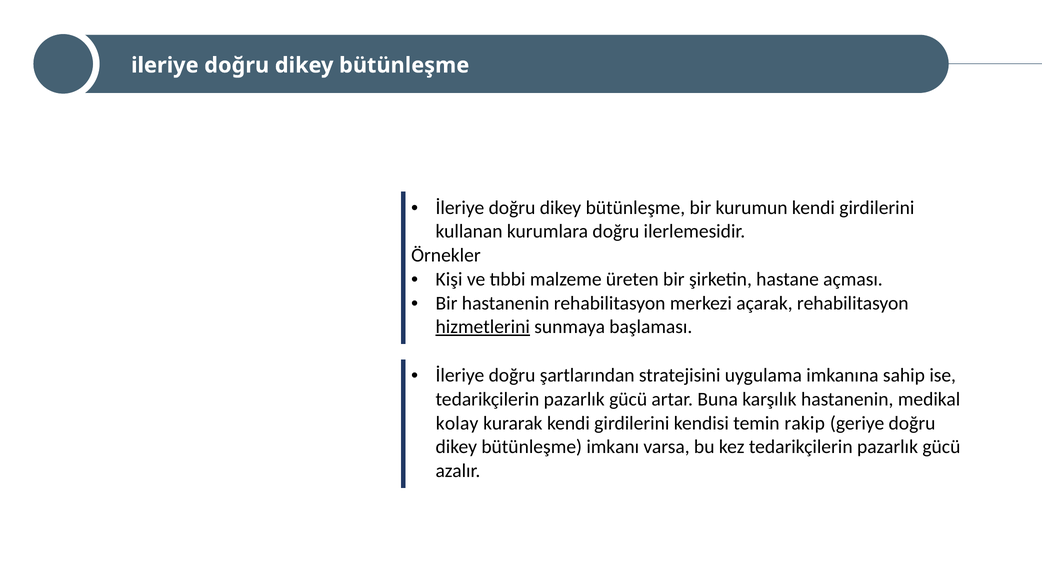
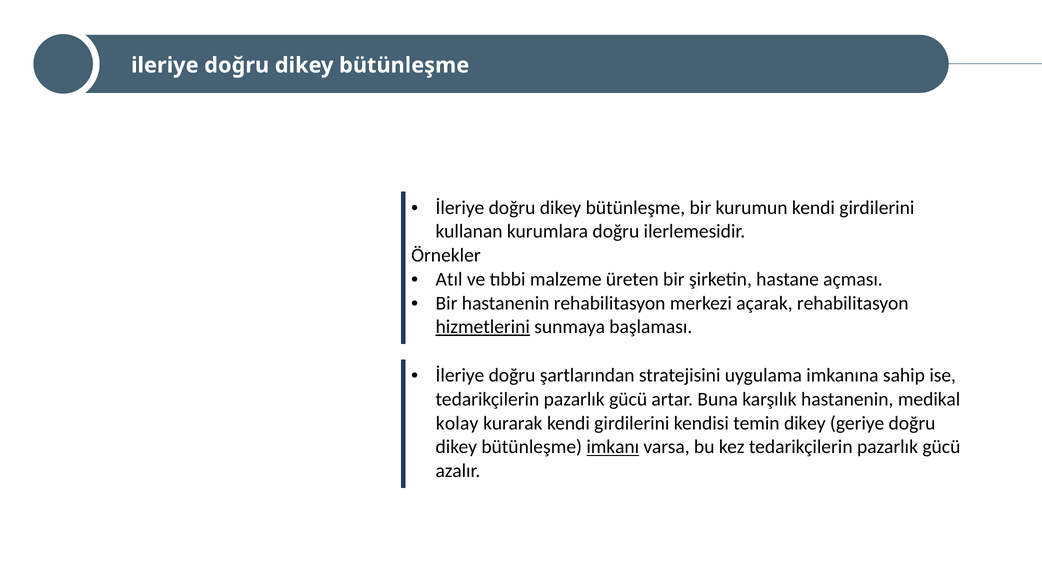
Kişi: Kişi -> Atıl (449, 279)
temin rakip: rakip -> dikey (805, 423)
imkanı underline: none -> present (613, 447)
